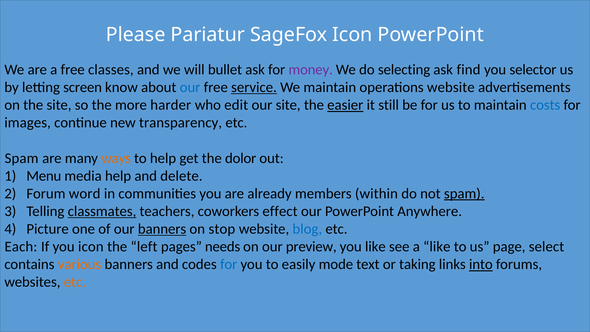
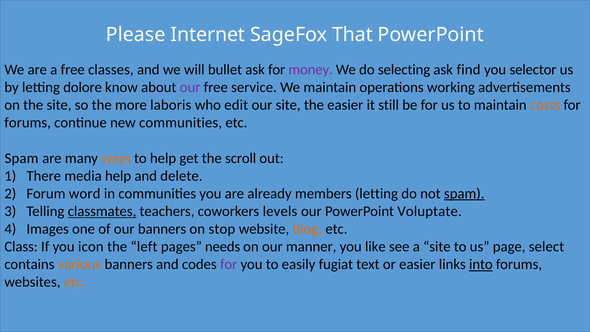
Pariatur: Pariatur -> Internet (208, 35)
SageFox Icon: Icon -> That (352, 35)
screen: screen -> dolore (83, 87)
our colour: blue -> purple (190, 87)
service underline: present -> none (254, 87)
operations website: website -> working (451, 87)
harder: harder -> laboris (171, 105)
easier underline: present -> none (345, 105)
costs colour: blue -> orange (545, 105)
images: images -> forums (28, 123)
new transparency: transparency -> communities (181, 123)
dolor: dolor -> scroll (241, 158)
Menu: Menu -> There (44, 176)
members within: within -> letting (376, 194)
effect: effect -> levels (280, 211)
Anywhere: Anywhere -> Voluptate (430, 211)
Picture: Picture -> Images (48, 229)
banners underline: present -> none (162, 229)
blog colour: blue -> orange (307, 229)
Each: Each -> Class (21, 247)
preview: preview -> manner (311, 247)
a like: like -> site (437, 247)
for colour: blue -> purple (229, 264)
mode: mode -> fugiat (336, 264)
or taking: taking -> easier (417, 264)
